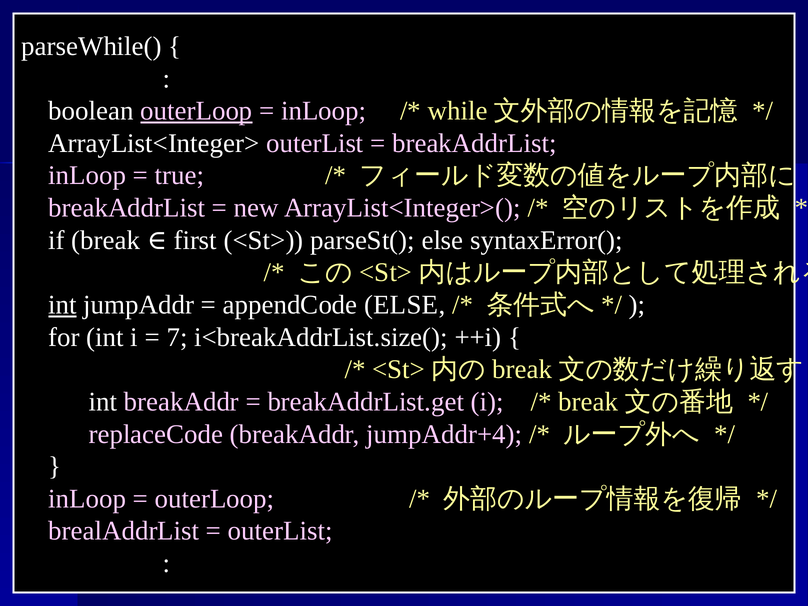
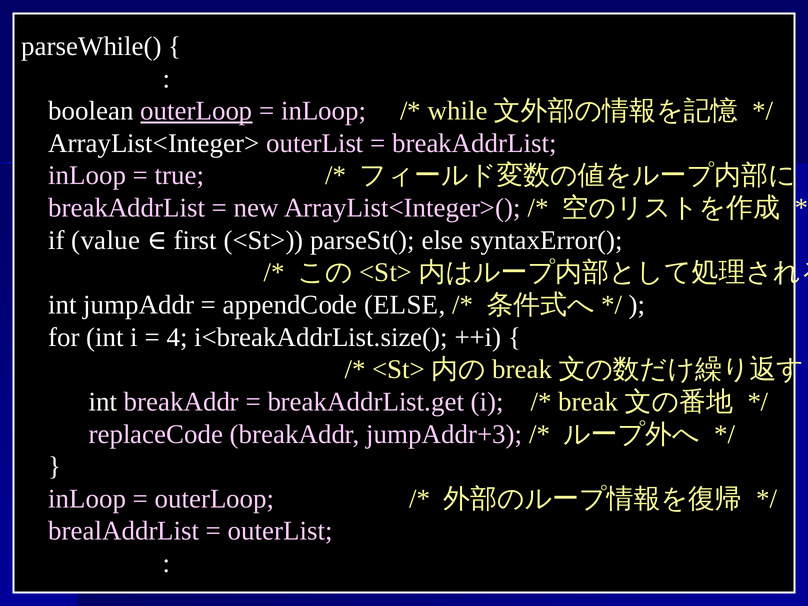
break: break -> value (106, 240)
int underline: present -> none (63, 305)
7: 7 -> 4 (177, 337)
jumpAddr+4: jumpAddr+4 -> jumpAddr+3 (444, 434)
